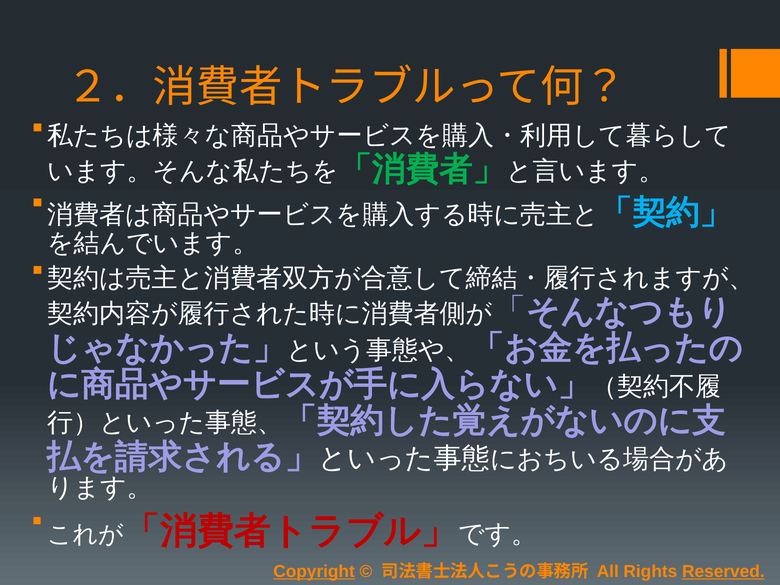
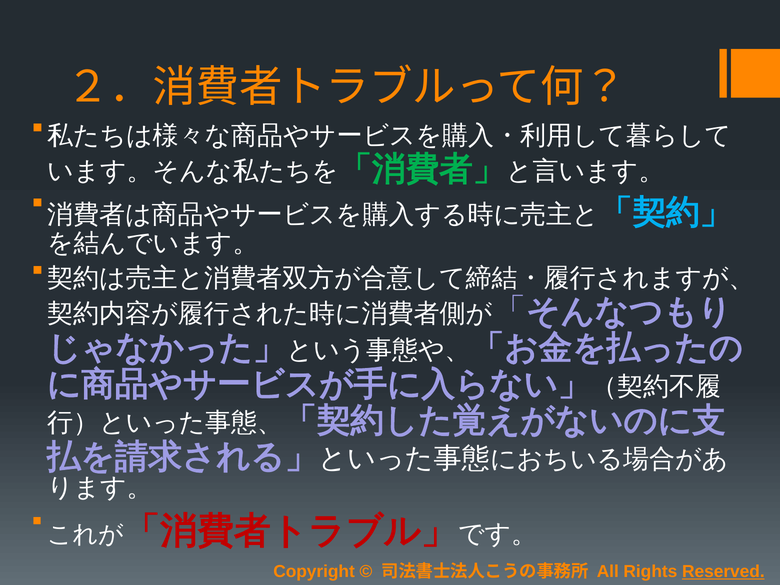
Copyright underline: present -> none (314, 572)
